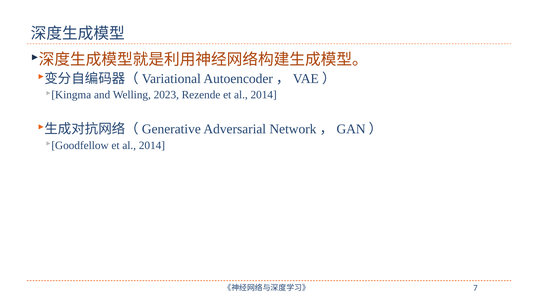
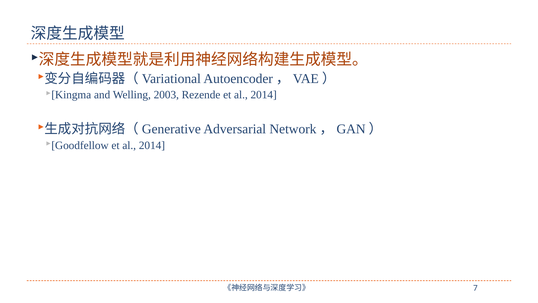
2023: 2023 -> 2003 (166, 95)
